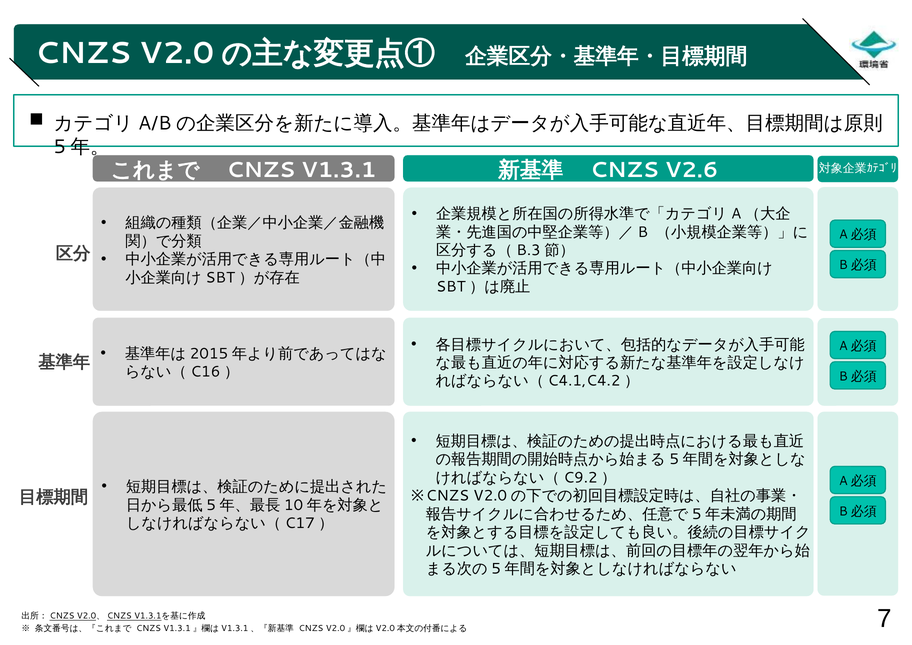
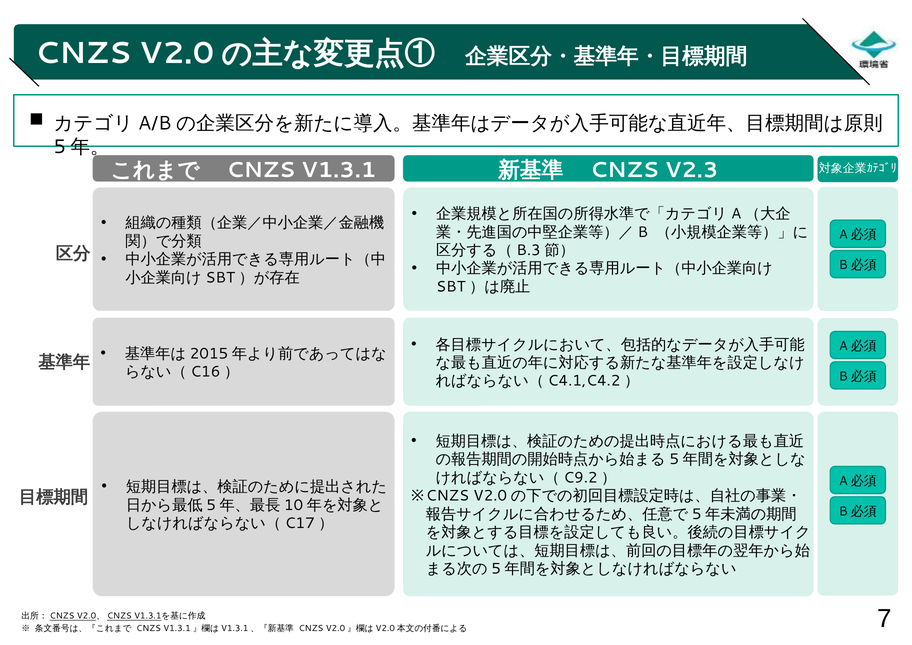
V2.6: V2.6 -> V2.3 (692, 170)
